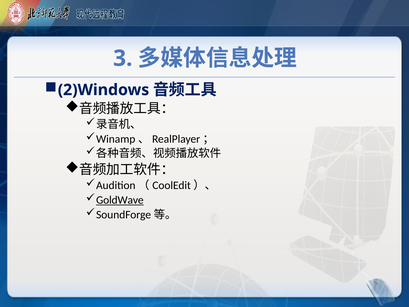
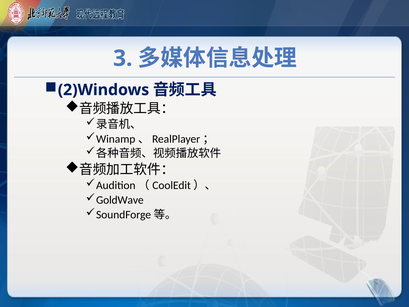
GoldWave underline: present -> none (120, 200)
